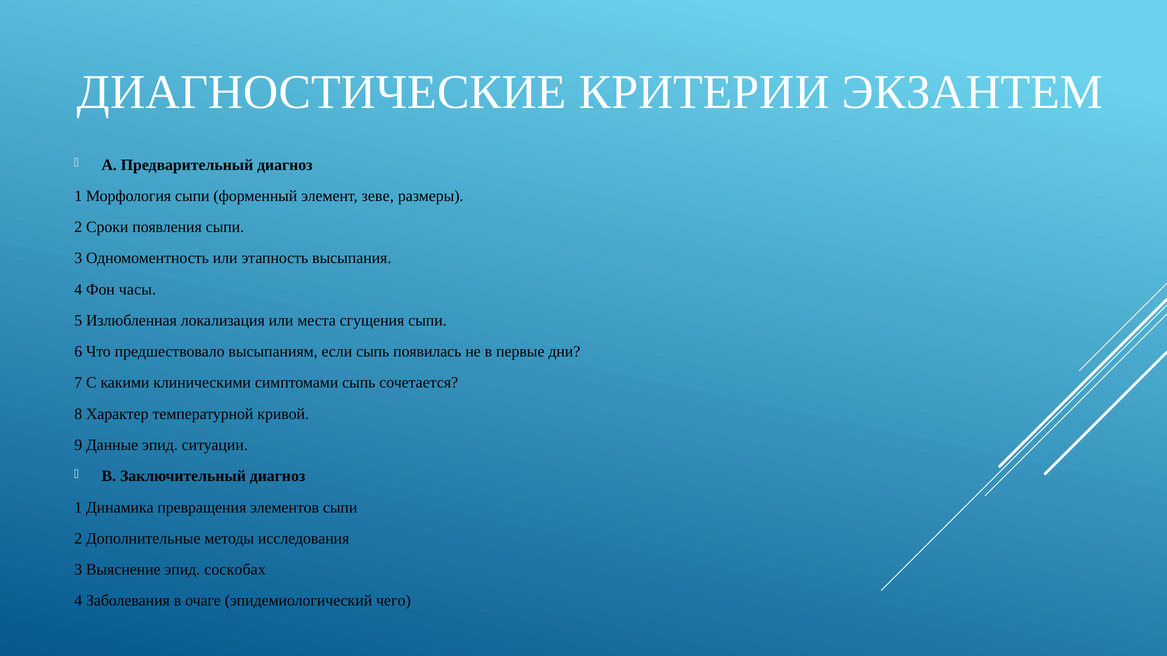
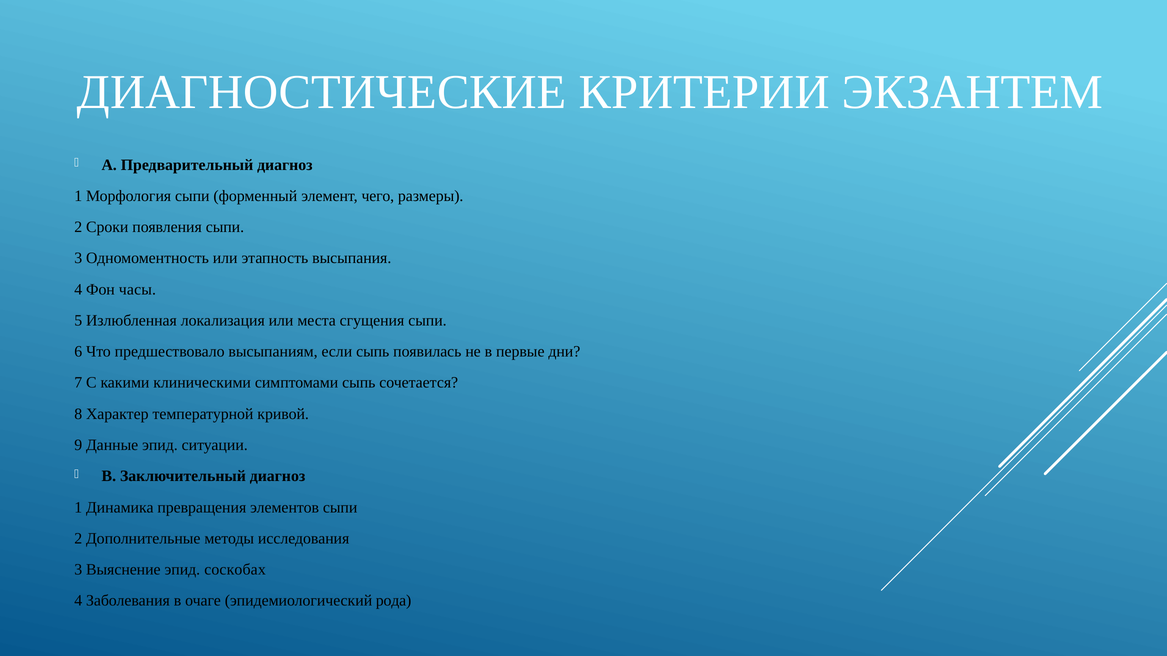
зеве: зеве -> чего (378, 196)
чего: чего -> рода (394, 601)
